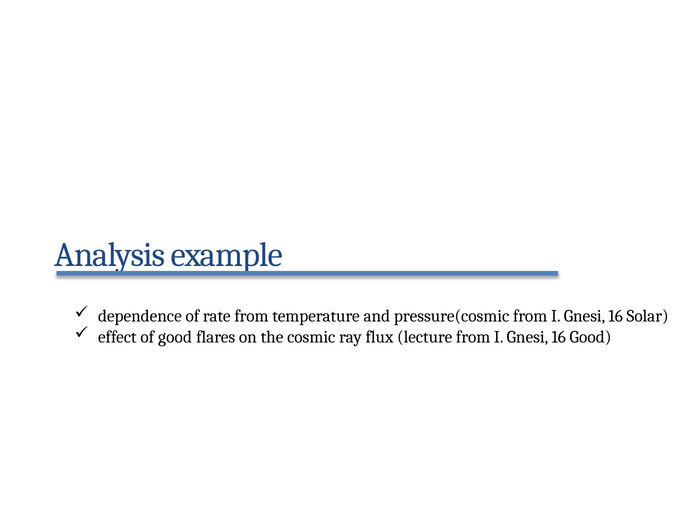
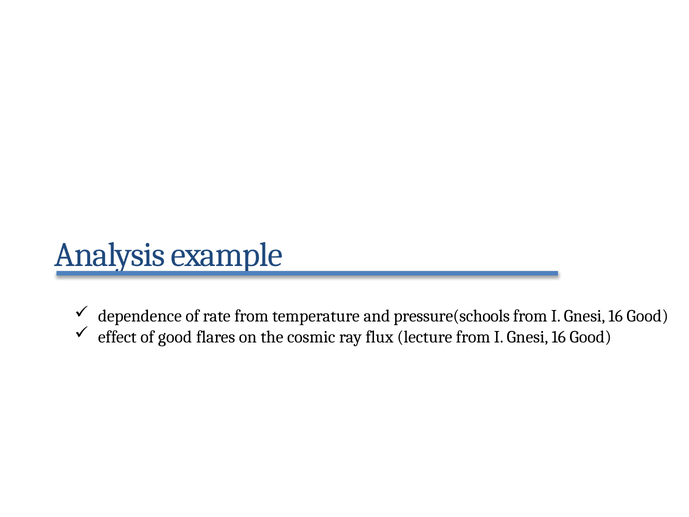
pressure(cosmic: pressure(cosmic -> pressure(schools (452, 316)
Solar: Solar -> Good (648, 316)
